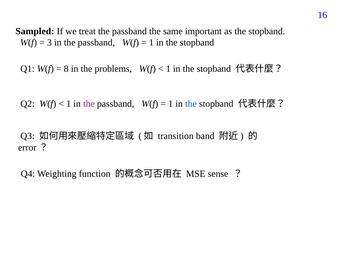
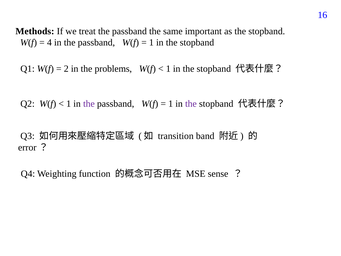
Sampled: Sampled -> Methods (35, 31)
3: 3 -> 4 (49, 43)
8: 8 -> 2 (66, 69)
the colour: blue -> purple (191, 104)
